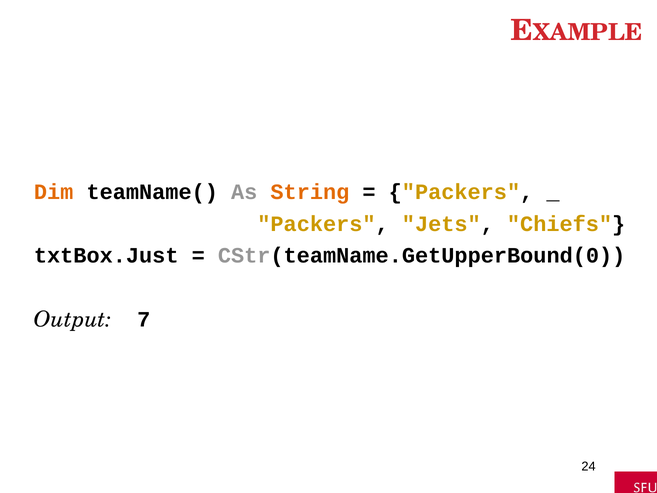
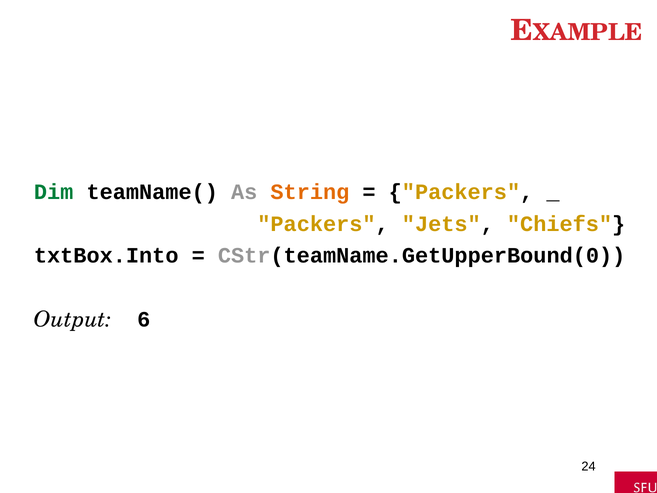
Dim colour: orange -> green (54, 192)
txtBox.Just: txtBox.Just -> txtBox.Into (106, 256)
7: 7 -> 6 (144, 319)
